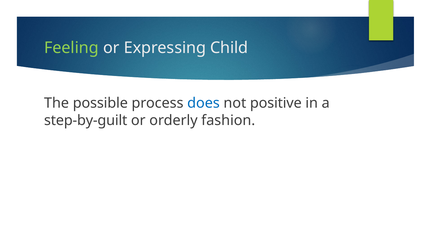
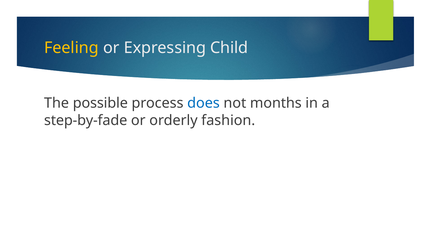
Feeling colour: light green -> yellow (71, 48)
positive: positive -> months (276, 103)
step-by-guilt: step-by-guilt -> step-by-fade (86, 121)
